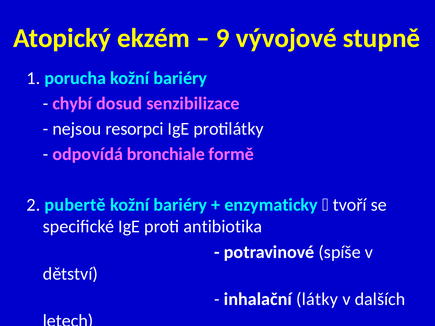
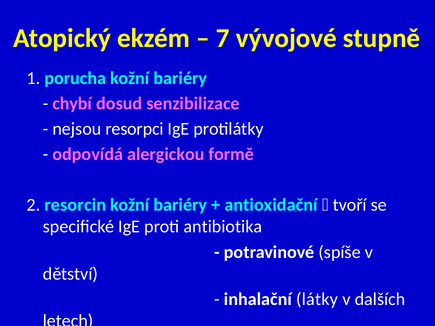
9: 9 -> 7 (223, 38)
bronchiale: bronchiale -> alergickou (166, 154)
pubertě: pubertě -> resorcin (75, 205)
enzymaticky: enzymaticky -> antioxidační (271, 205)
